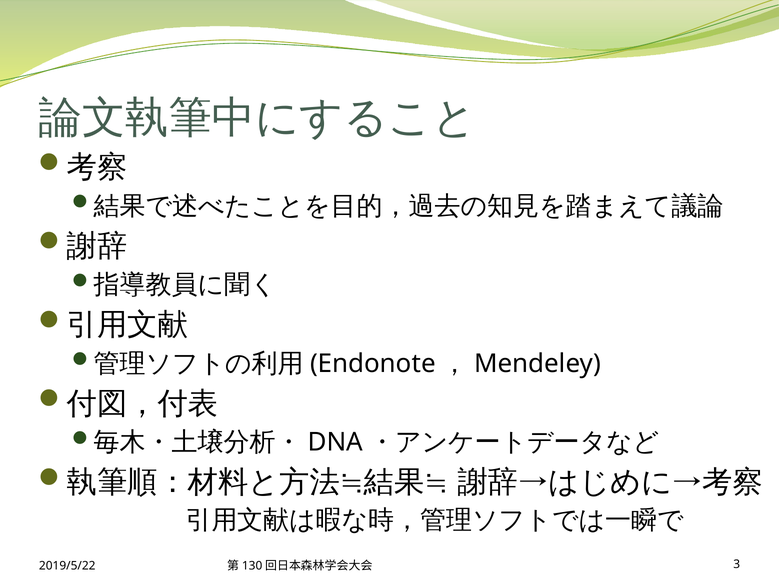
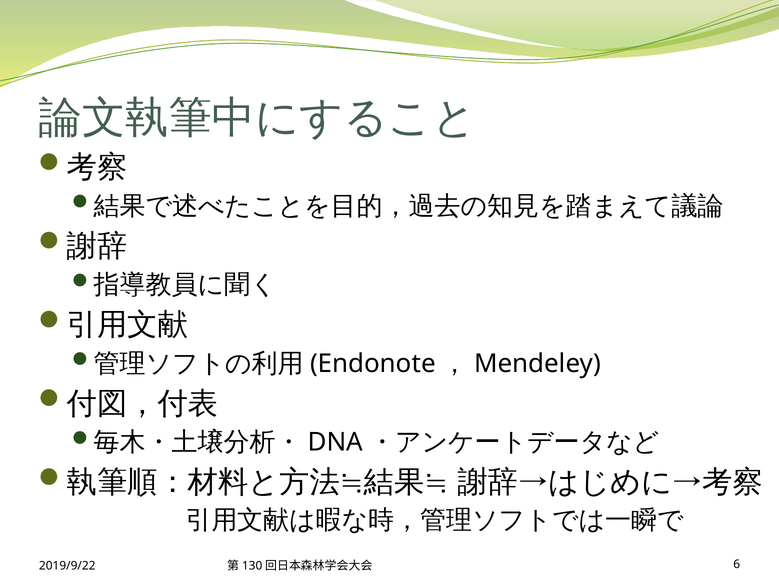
2019/5/22: 2019/5/22 -> 2019/9/22 (67, 566)
3: 3 -> 6 (737, 564)
